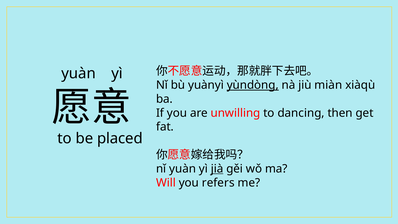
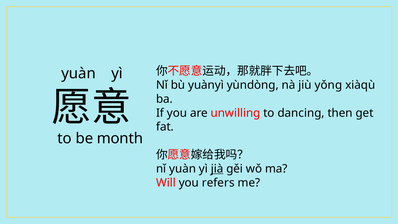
yùndòng underline: present -> none (253, 85)
miàn: miàn -> yǒng (328, 85)
placed: placed -> month (120, 138)
